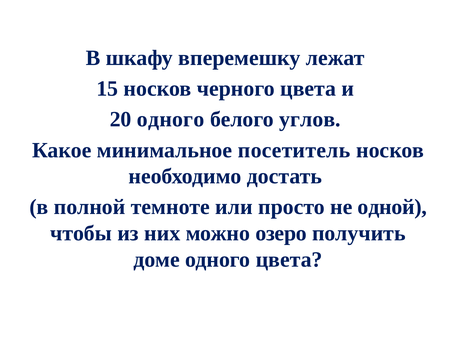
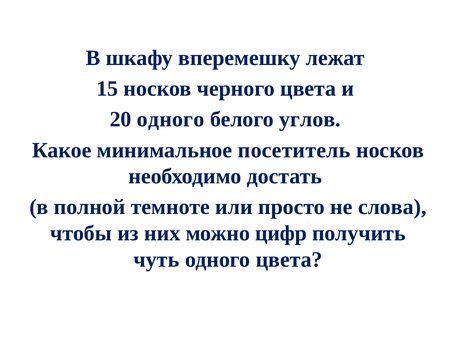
одной: одной -> слова (392, 207)
озеро: озеро -> цифр (281, 233)
доме: доме -> чуть (156, 259)
